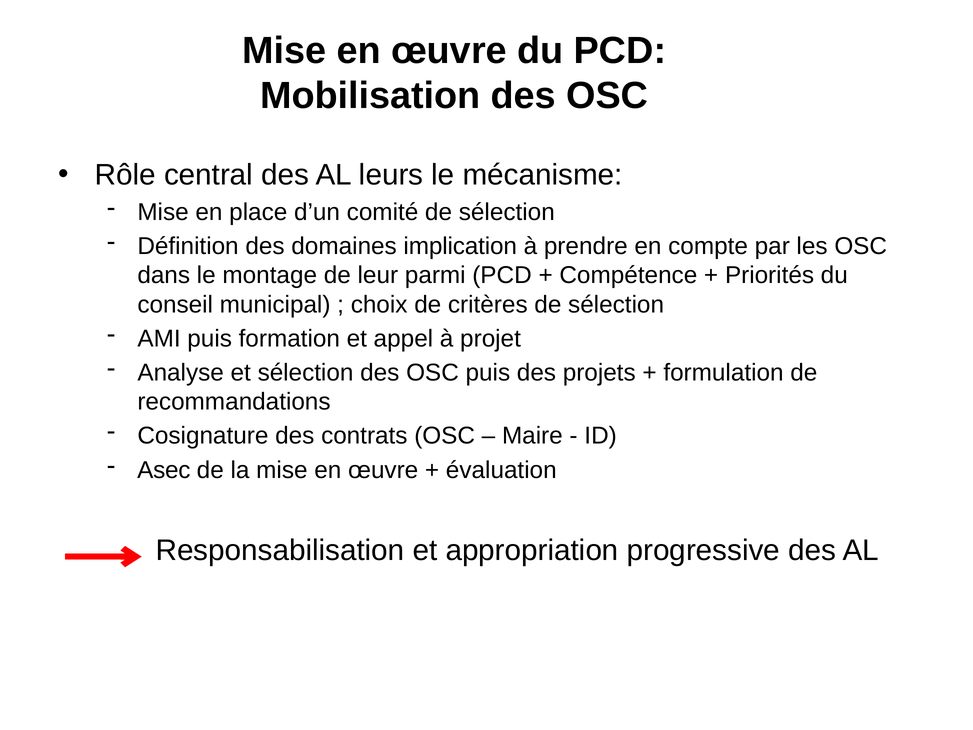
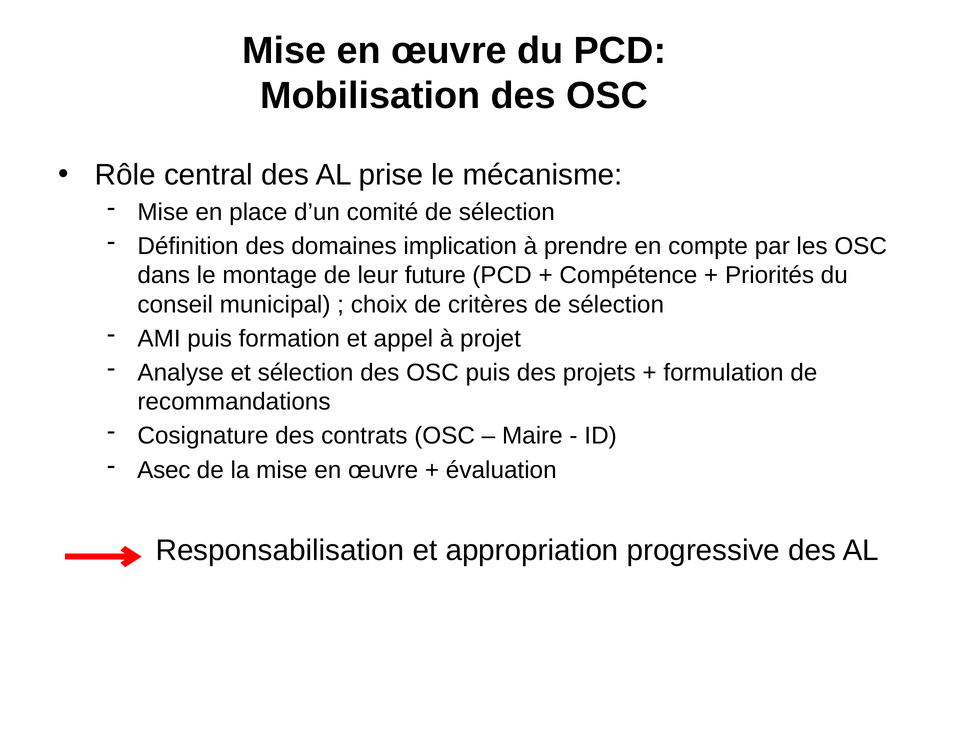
leurs: leurs -> prise (391, 175)
parmi: parmi -> future (435, 275)
